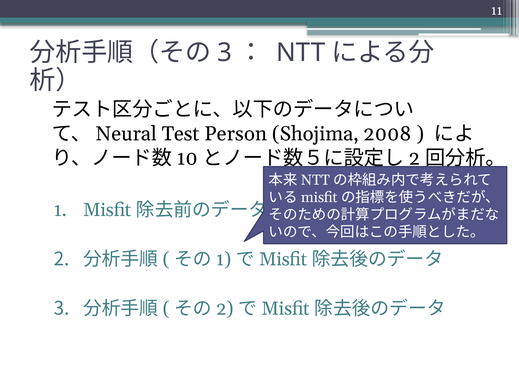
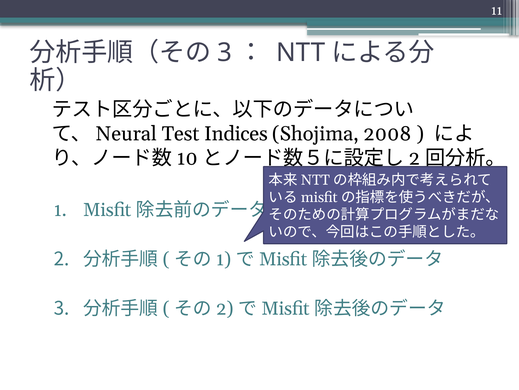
Person: Person -> Indices (236, 134)
